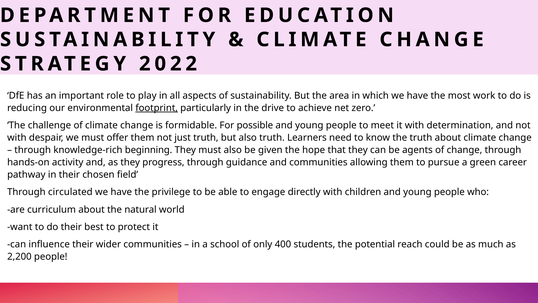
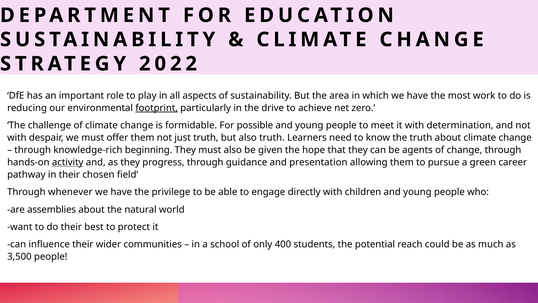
activity underline: none -> present (68, 162)
and communities: communities -> presentation (318, 162)
circulated: circulated -> whenever (70, 192)
curriculum: curriculum -> assemblies (52, 209)
2,200: 2,200 -> 3,500 (19, 256)
